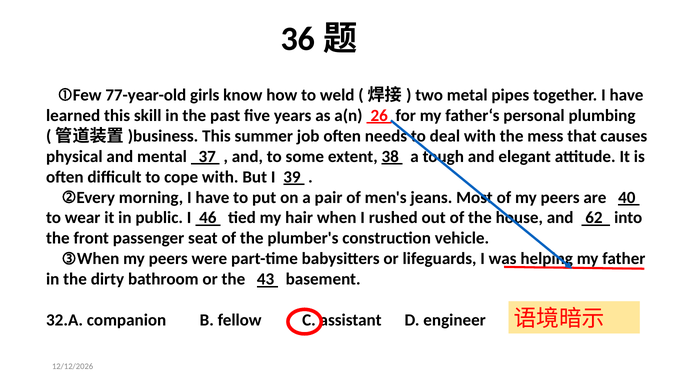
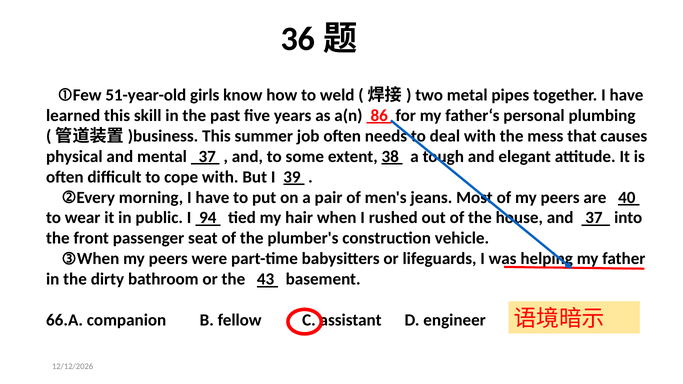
77-year-old: 77-year-old -> 51-year-old (146, 95)
26: 26 -> 86 (379, 116)
46: 46 -> 94 (208, 218)
62: 62 -> 37 (594, 218)
32.A: 32.A -> 66.A (65, 320)
